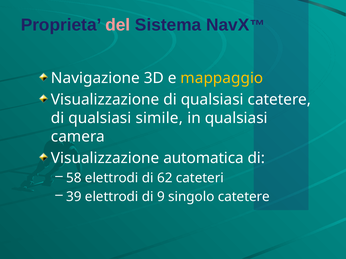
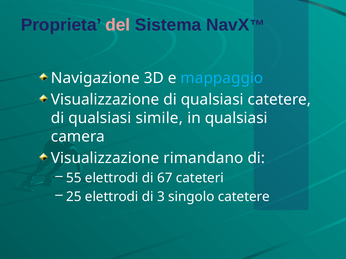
mappaggio colour: yellow -> light blue (222, 78)
automatica: automatica -> rimandano (203, 158)
58: 58 -> 55 (74, 178)
62: 62 -> 67 (165, 178)
39: 39 -> 25 (74, 197)
9: 9 -> 3 (161, 197)
